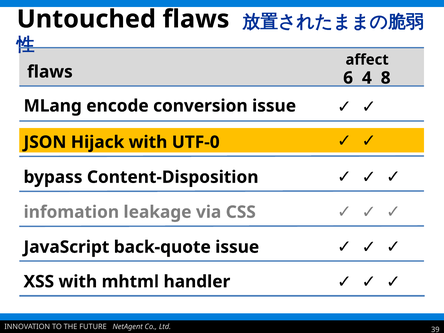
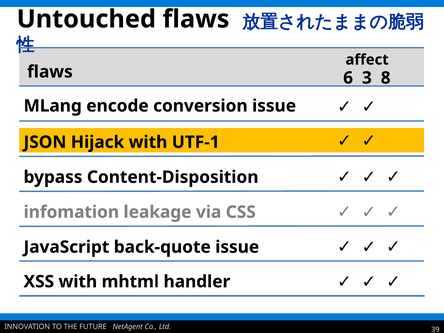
4: 4 -> 3 (367, 78)
UTF-0: UTF-0 -> UTF-1 (196, 142)
